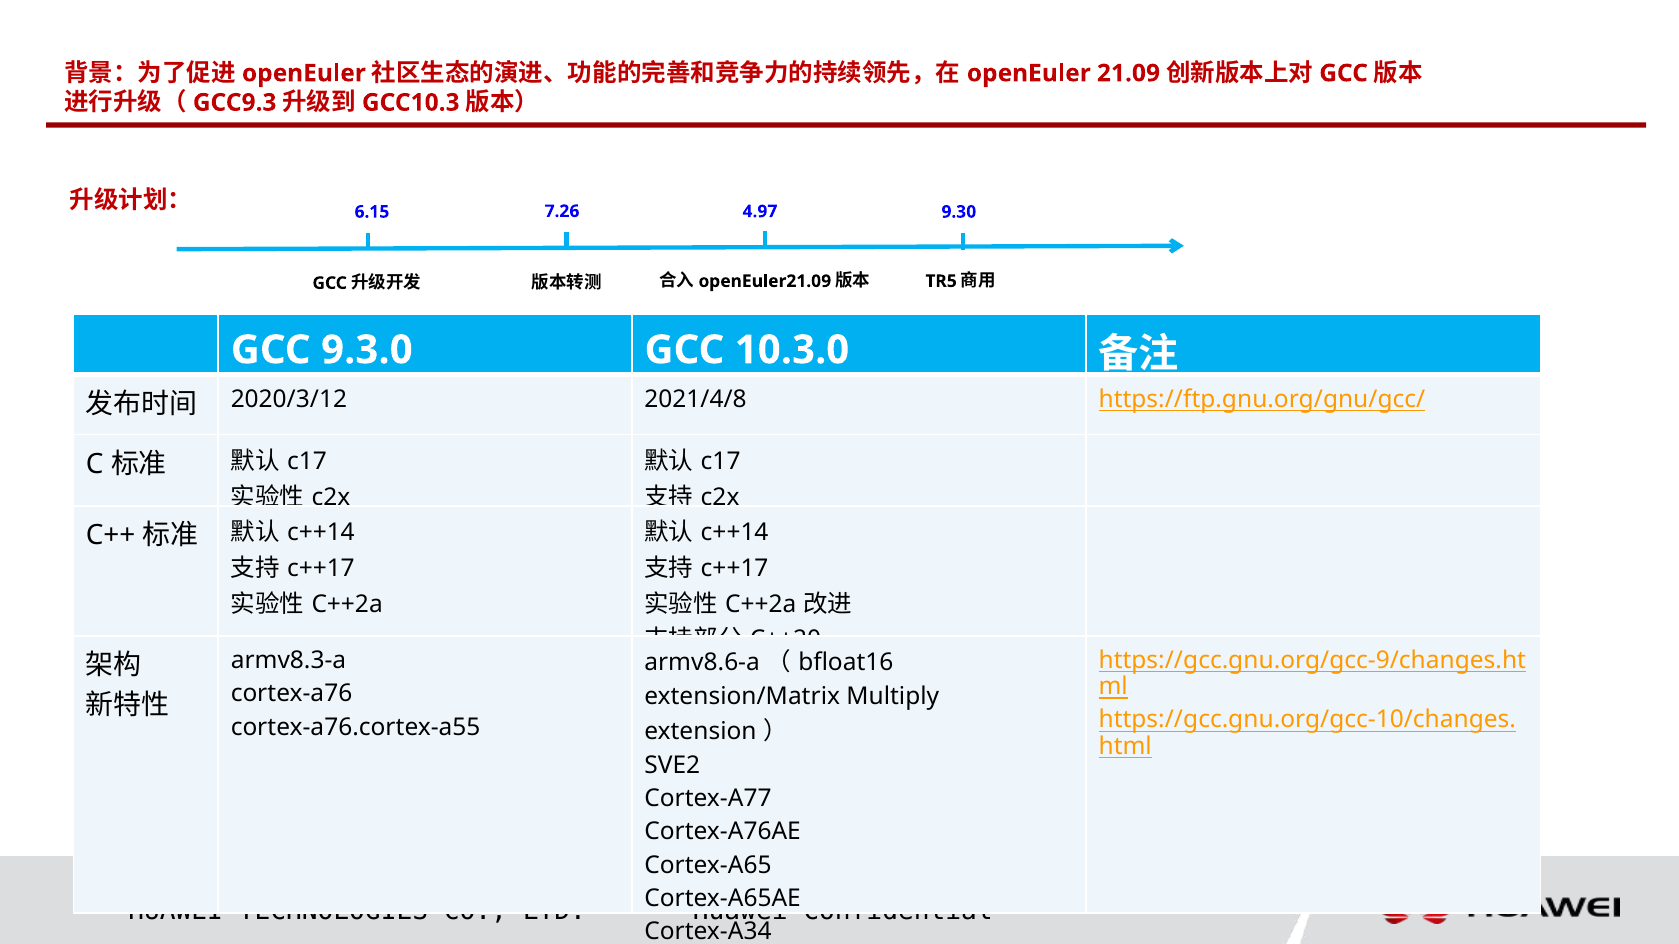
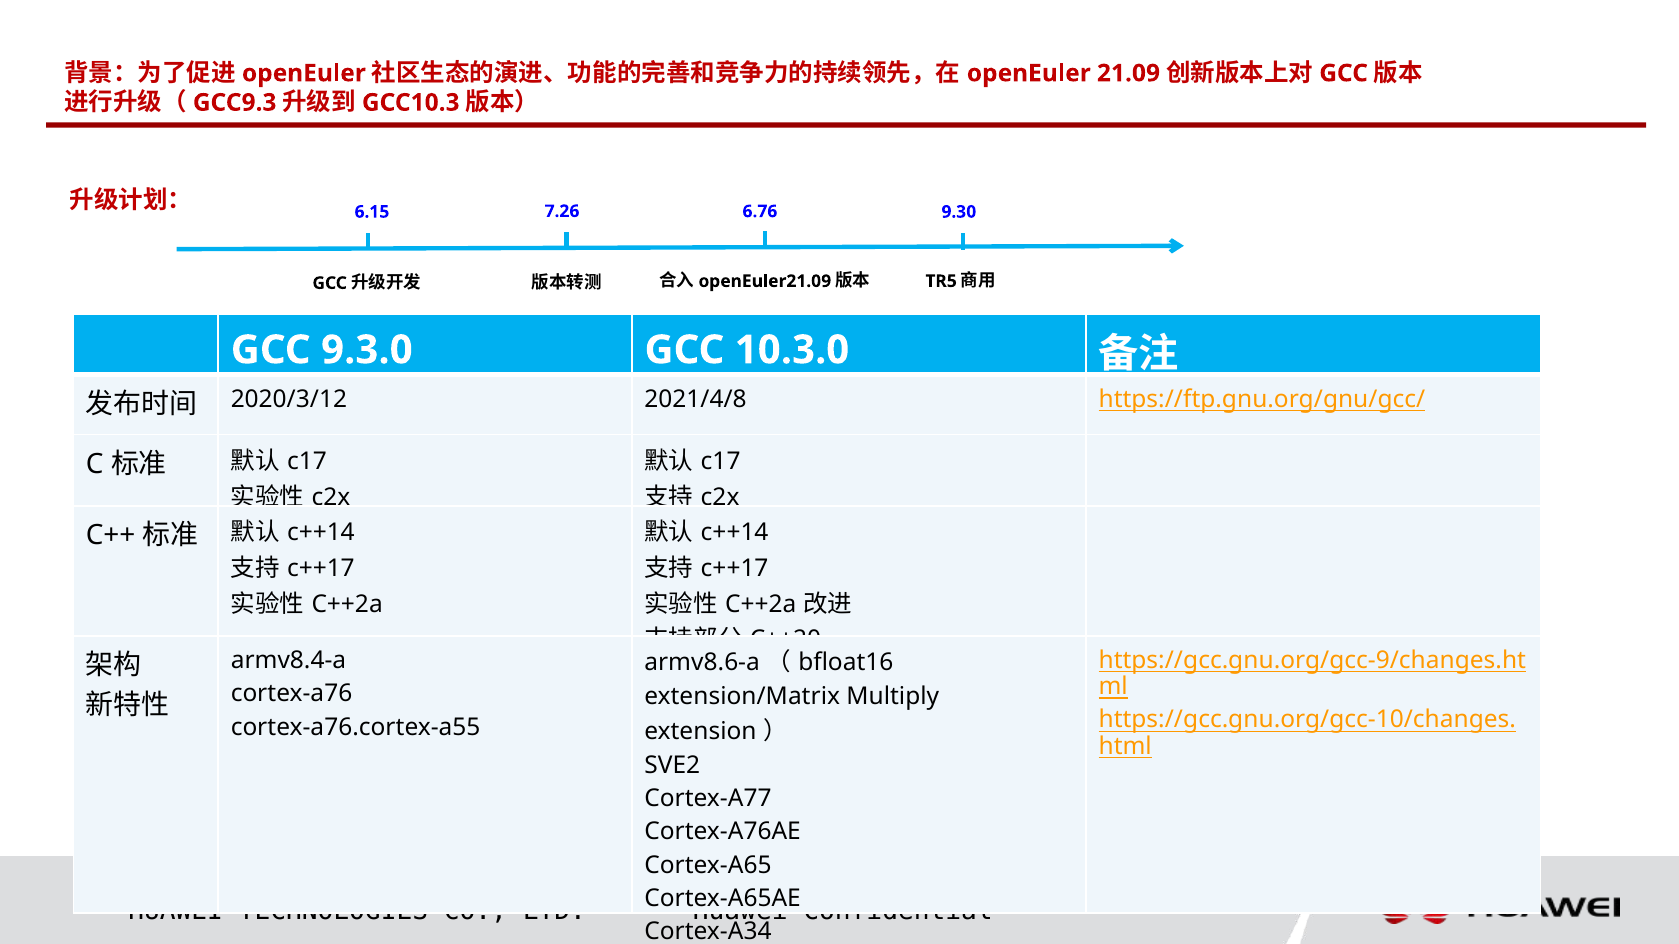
4.97: 4.97 -> 6.76 (760, 212)
armv8.3-a: armv8.3-a -> armv8.4-a (288, 661)
